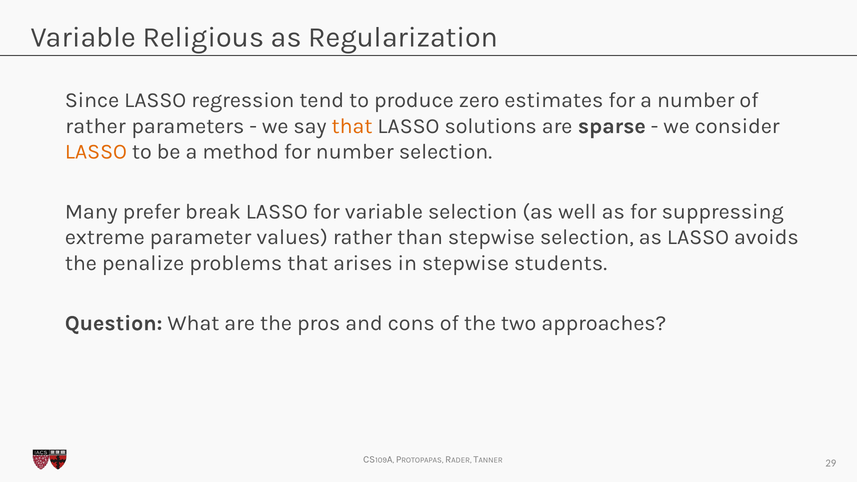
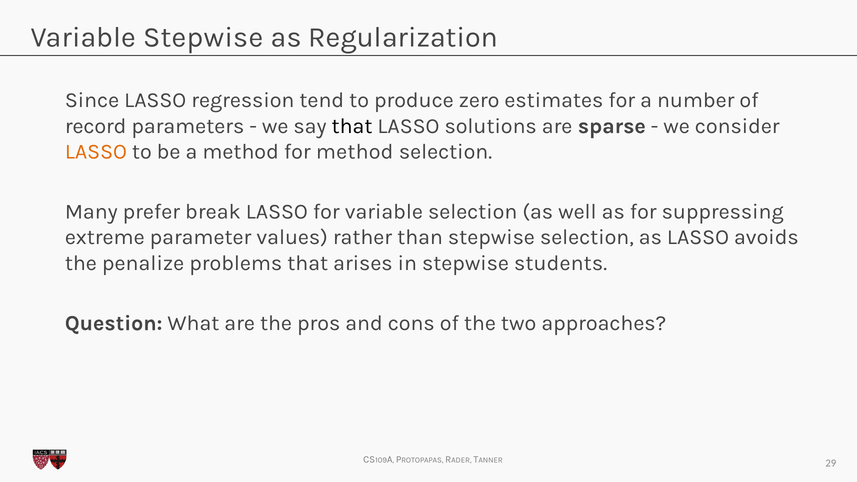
Variable Religious: Religious -> Stepwise (203, 38)
rather: rather -> record (96, 126)
that colour: orange -> black (352, 126)
for number: number -> method (355, 152)
